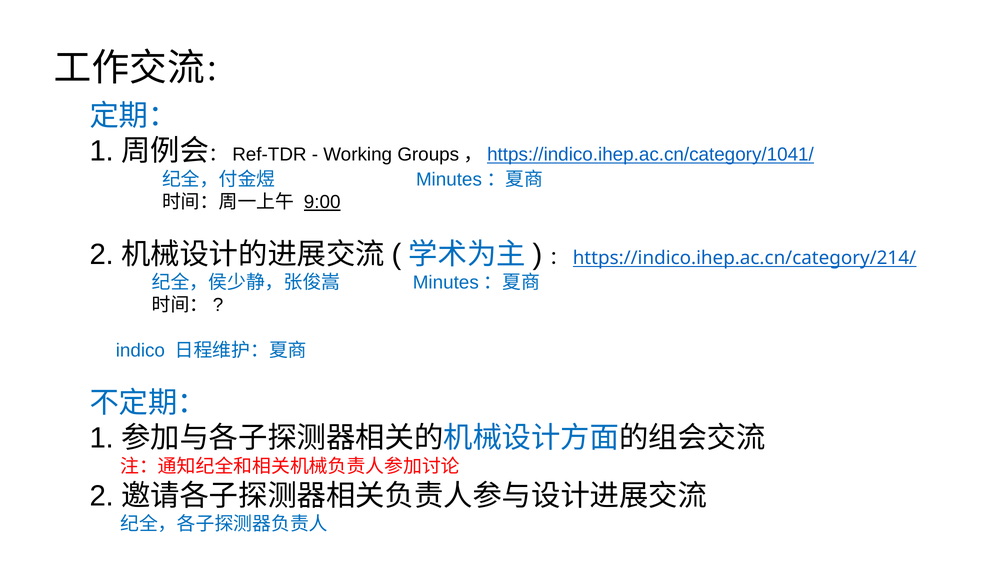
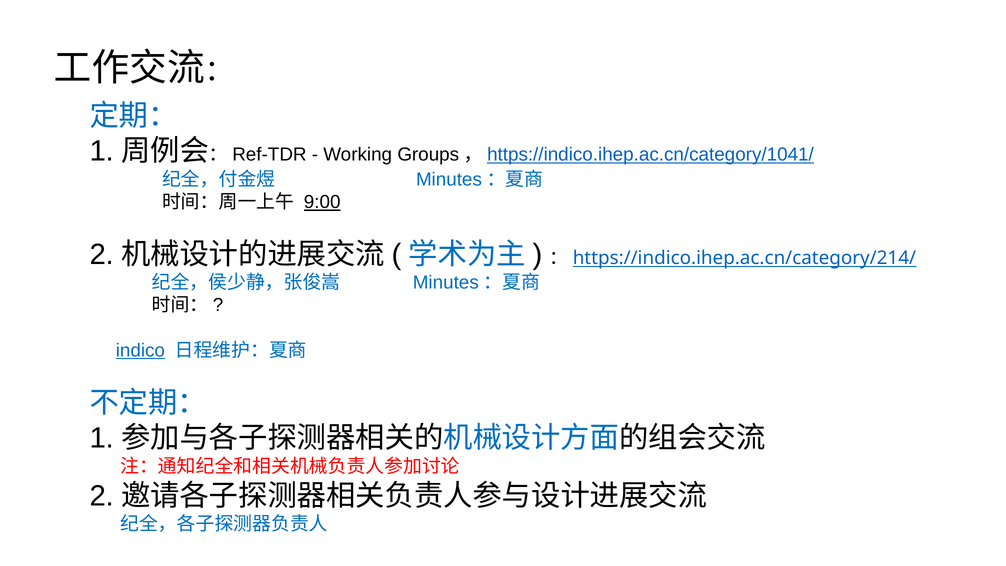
indico underline: none -> present (140, 350)
